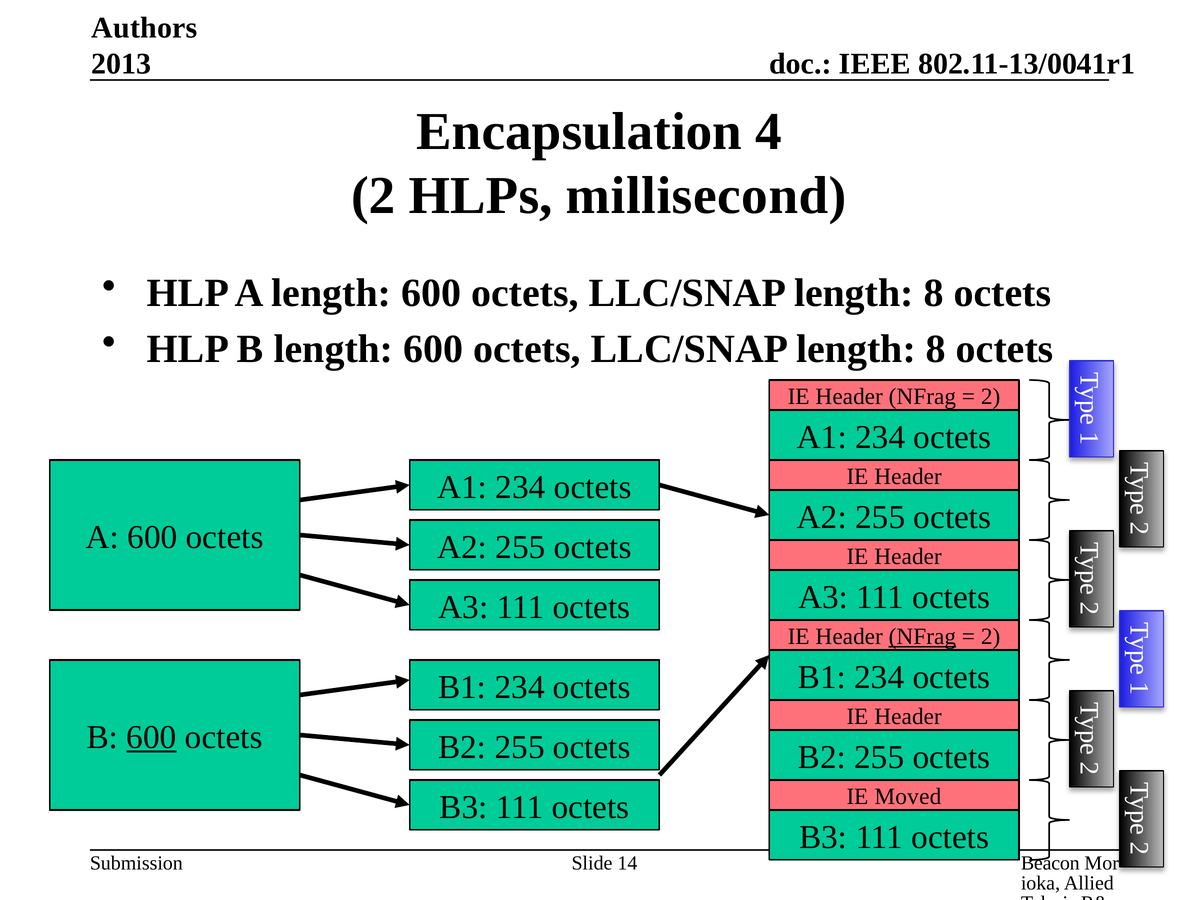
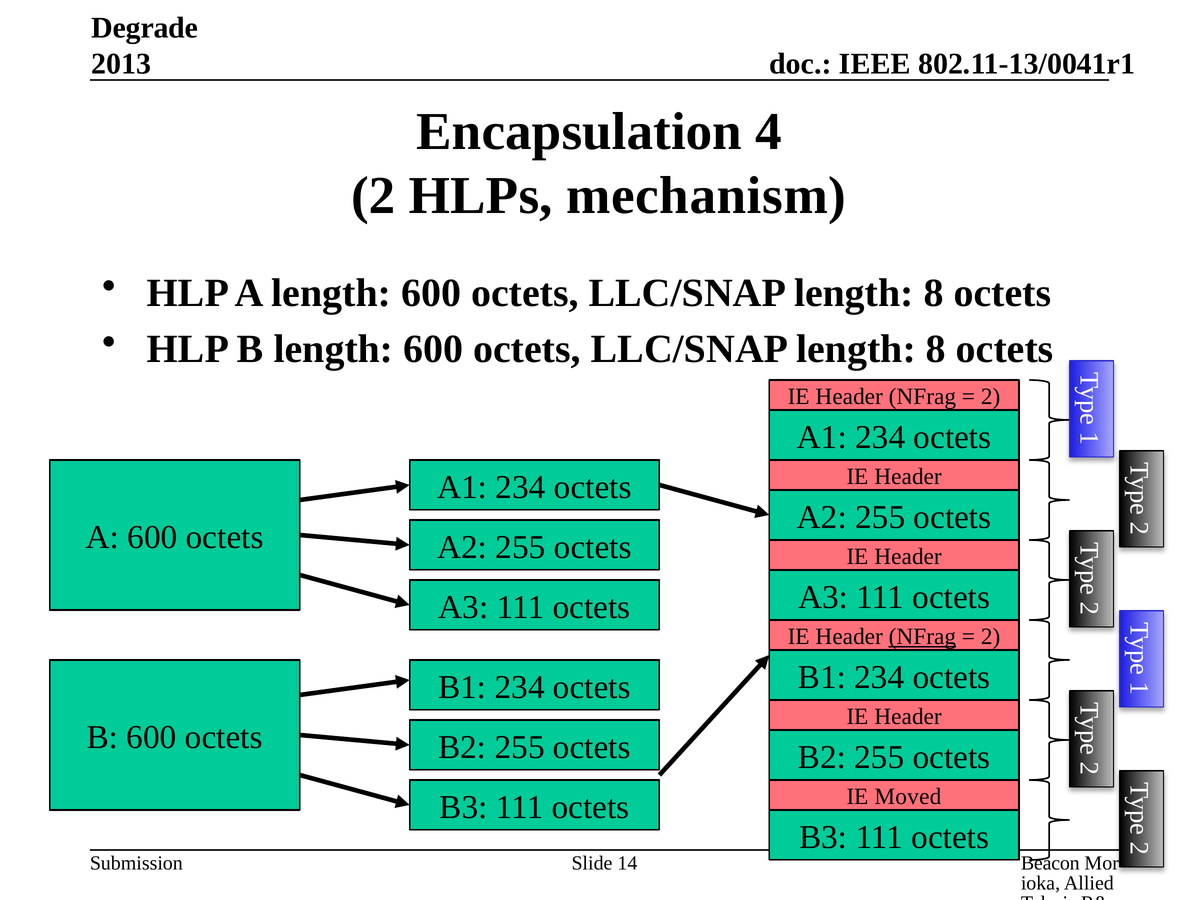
Authors: Authors -> Degrade (145, 28)
millisecond: millisecond -> mechanism (706, 196)
600 underline: present -> none (151, 737)
